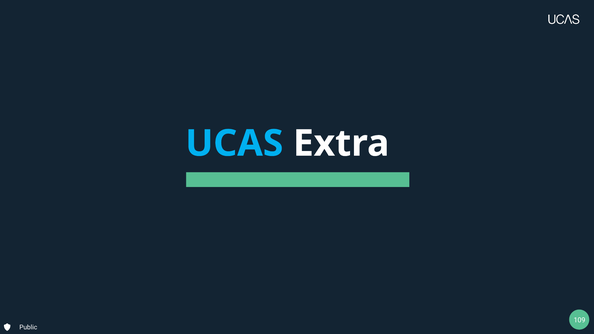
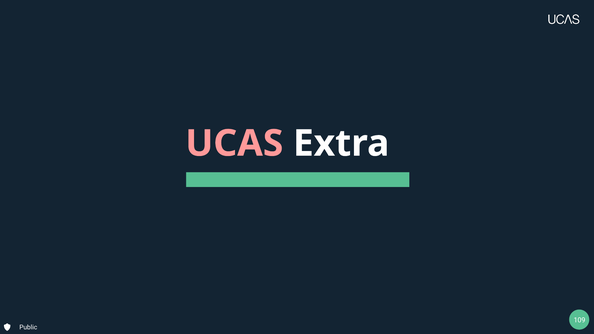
UCAS colour: light blue -> pink (234, 143)
